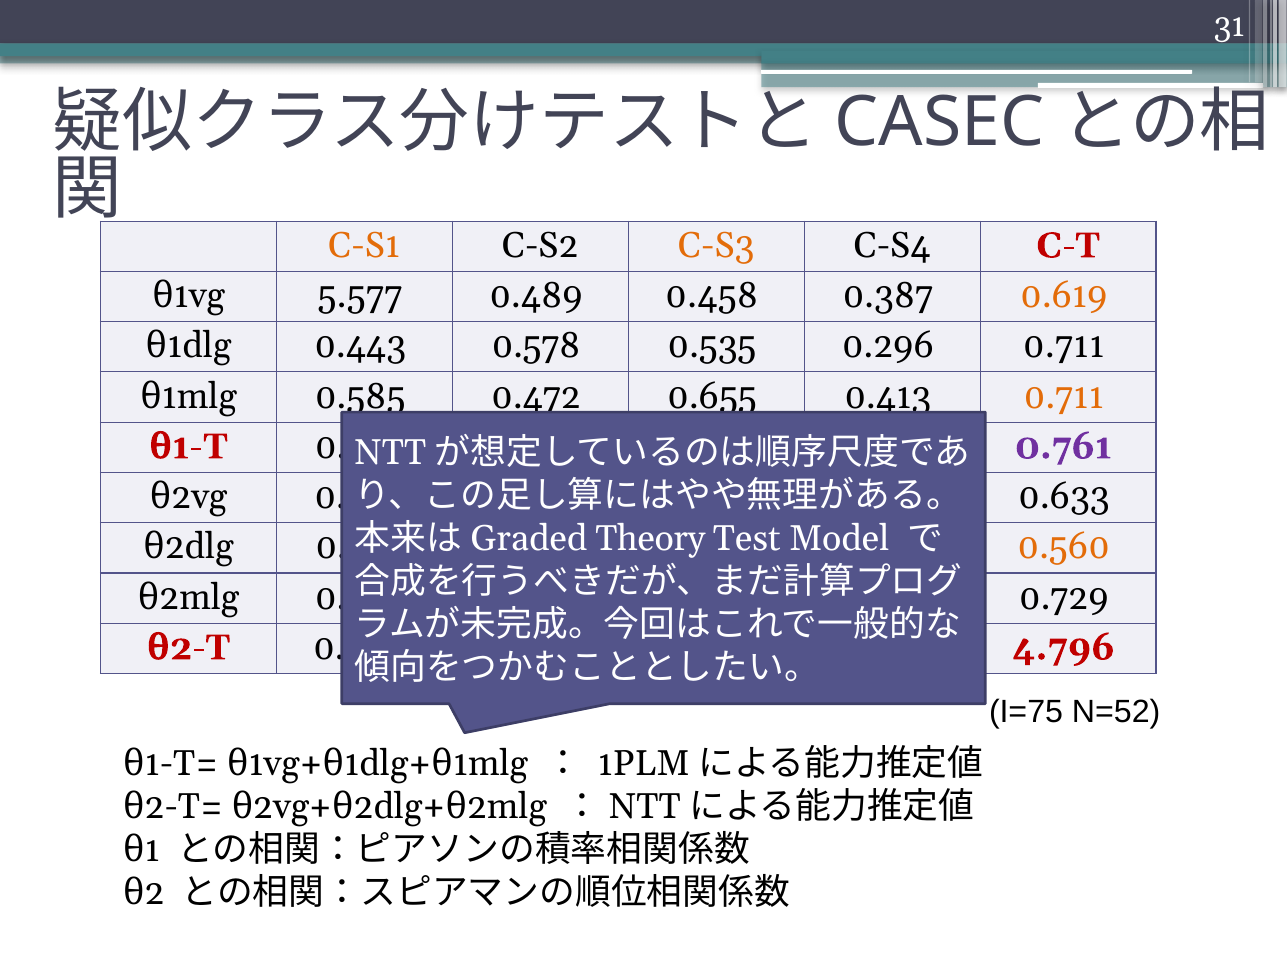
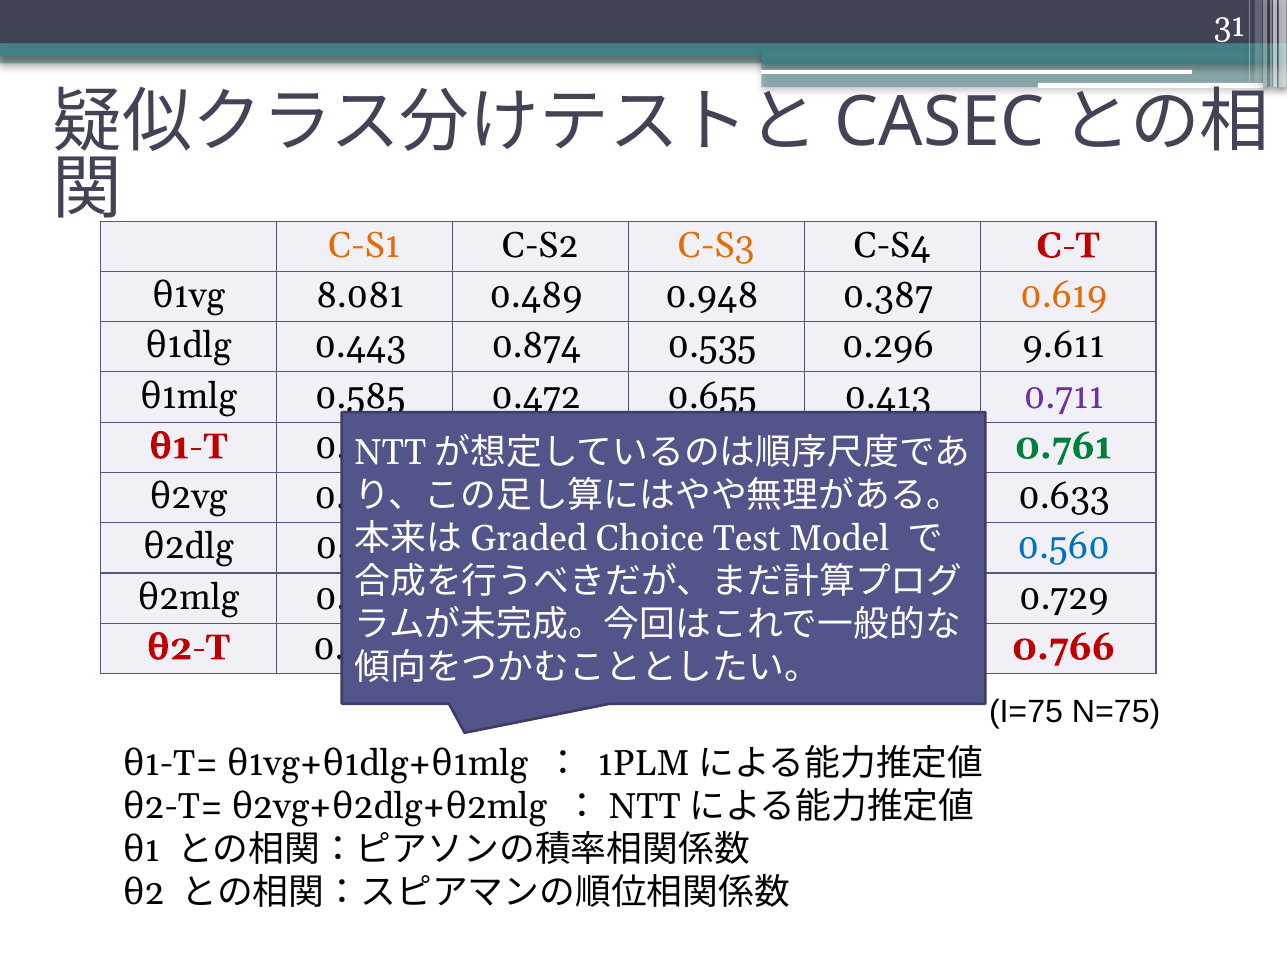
5.577: 5.577 -> 8.081 (360, 296)
0.458: 0.458 -> 0.948 (712, 296)
0.578: 0.578 -> 0.874 (536, 346)
0.296 0.711: 0.711 -> 9.611 (1064, 346)
0.711 colour: orange -> purple (1064, 396)
0.761 colour: purple -> green (1064, 447)
Theory: Theory -> Choice (650, 539)
0.560 colour: orange -> blue (1064, 547)
4.796: 4.796 -> 0.766 (1064, 648)
N=52: N=52 -> N=75 (1116, 712)
